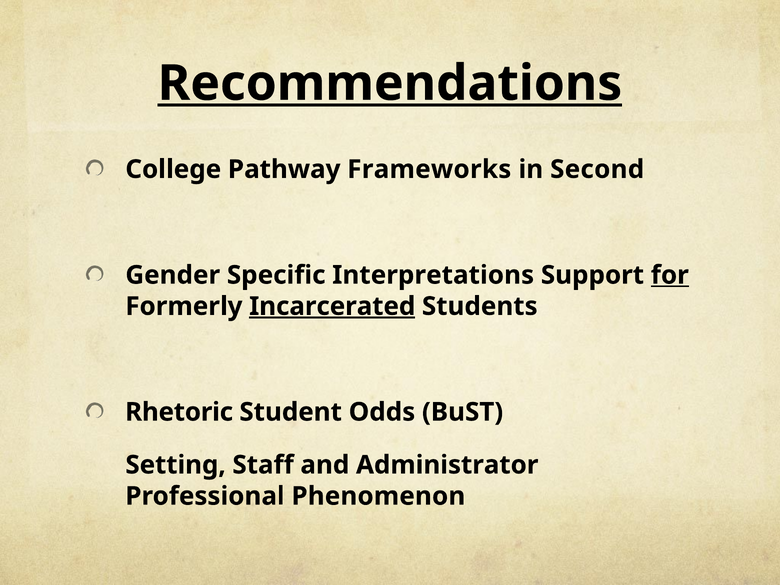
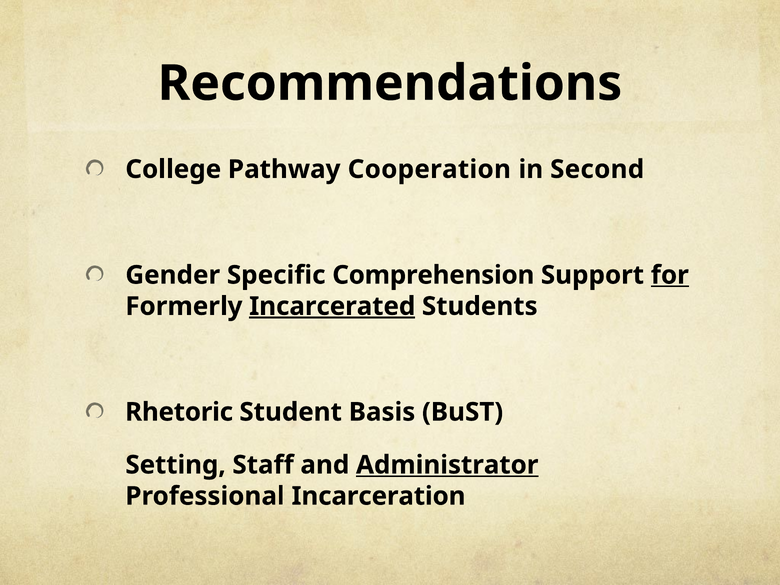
Recommendations underline: present -> none (390, 83)
Frameworks: Frameworks -> Cooperation (429, 169)
Interpretations: Interpretations -> Comprehension (433, 275)
Odds: Odds -> Basis (382, 412)
Administrator underline: none -> present (447, 465)
Phenomenon: Phenomenon -> Incarceration (378, 496)
